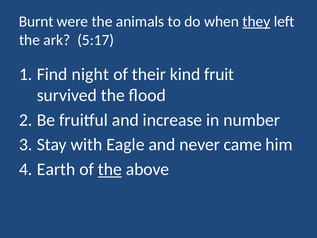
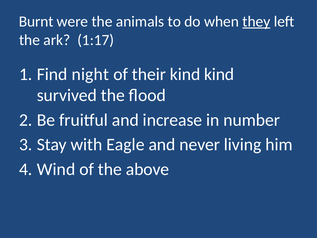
5:17: 5:17 -> 1:17 (96, 40)
kind fruit: fruit -> kind (219, 74)
came: came -> living (243, 145)
Earth: Earth -> Wind (56, 169)
the underline: present -> none (110, 169)
